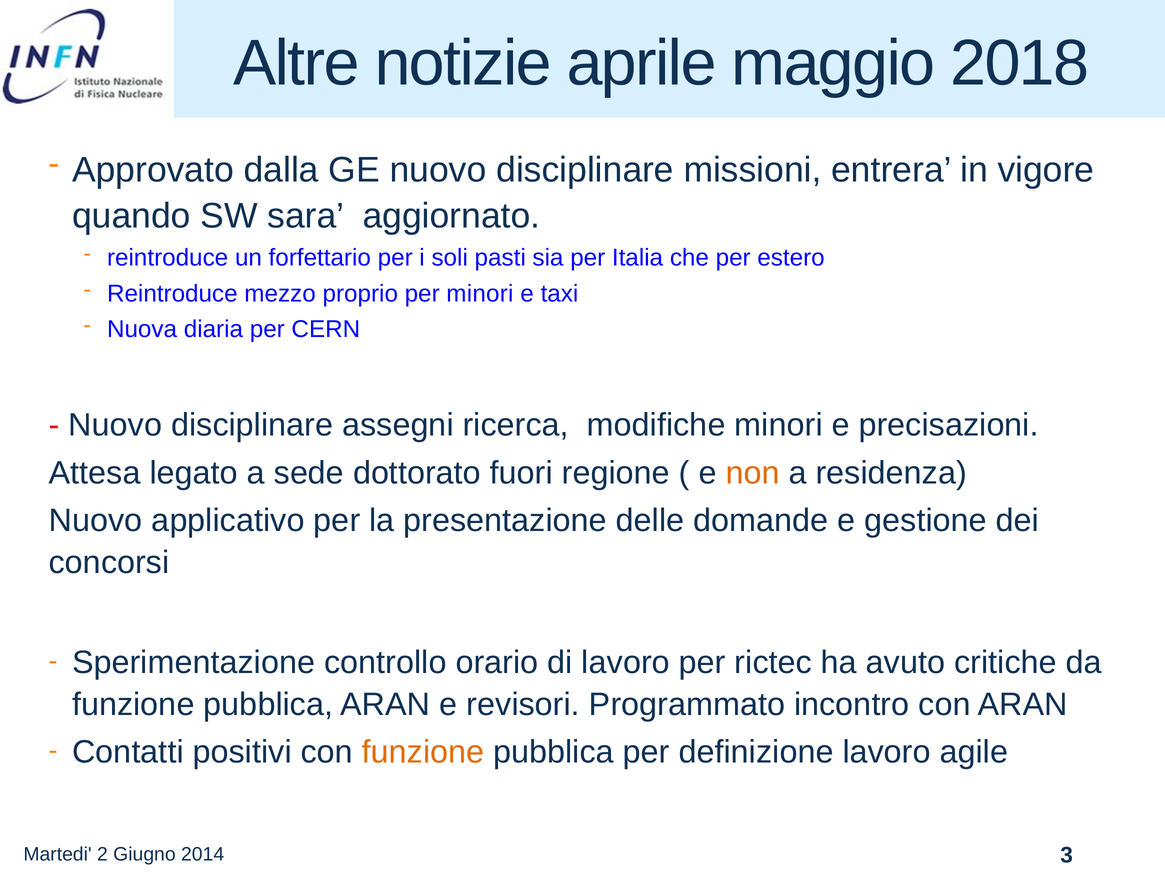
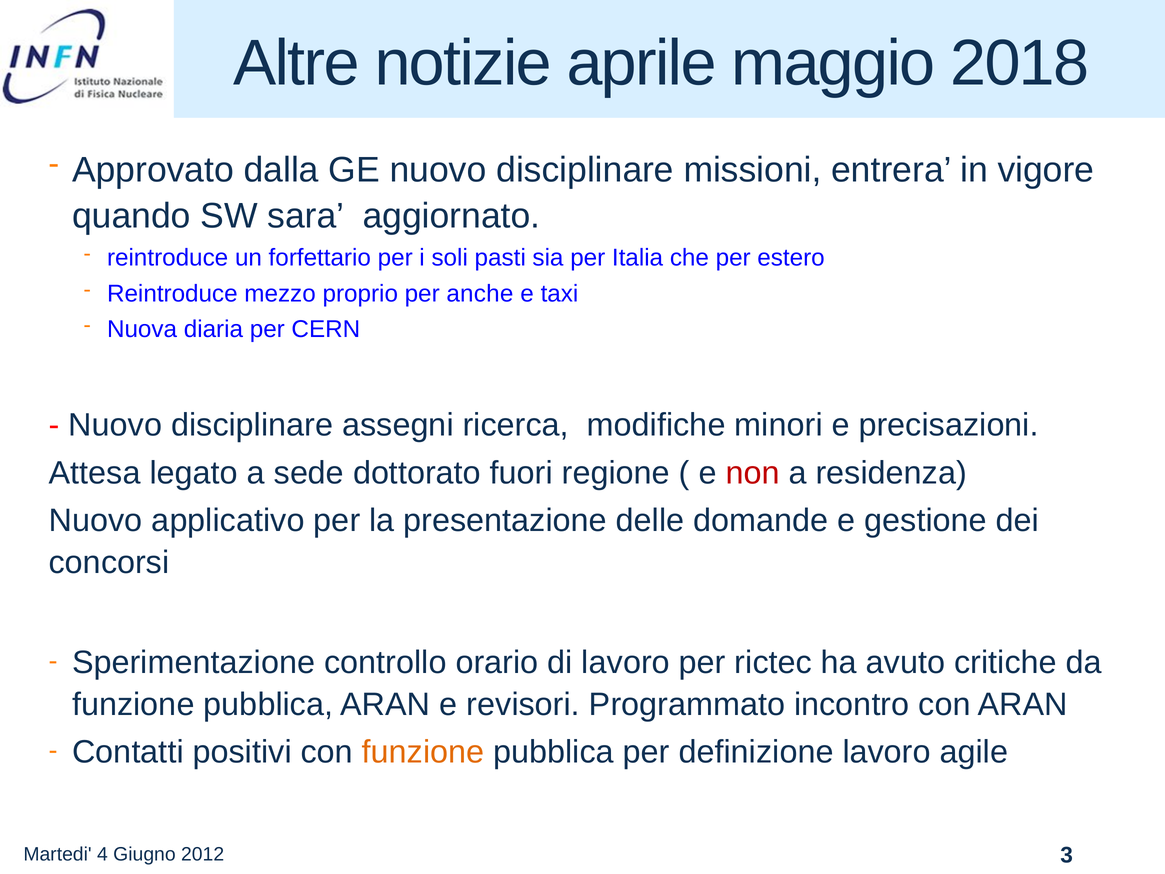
per minori: minori -> anche (480, 293)
non colour: orange -> red (753, 473)
2: 2 -> 4 (102, 854)
2014: 2014 -> 2012 (203, 854)
